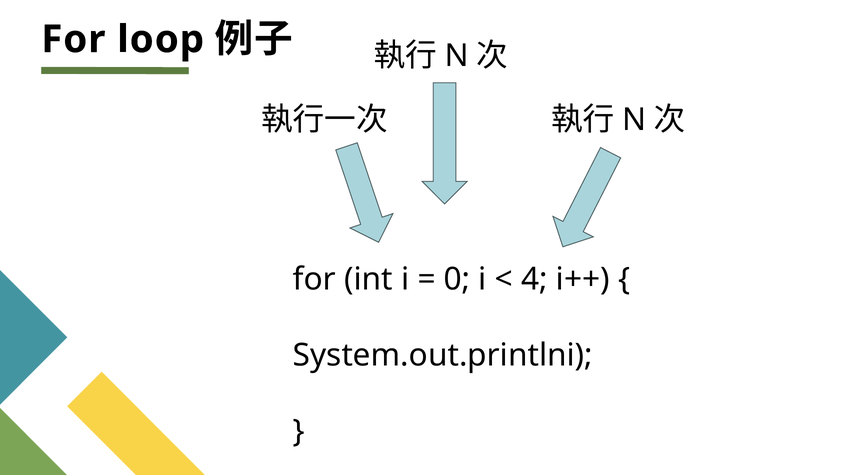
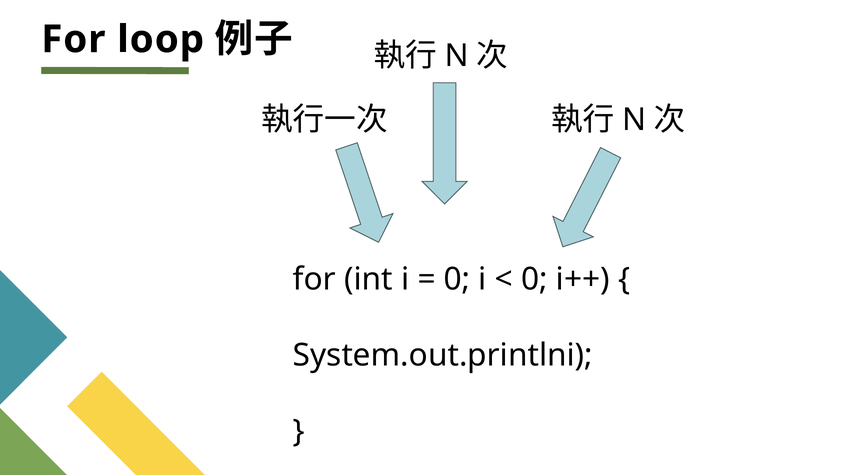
4: 4 -> 0 (534, 279)
